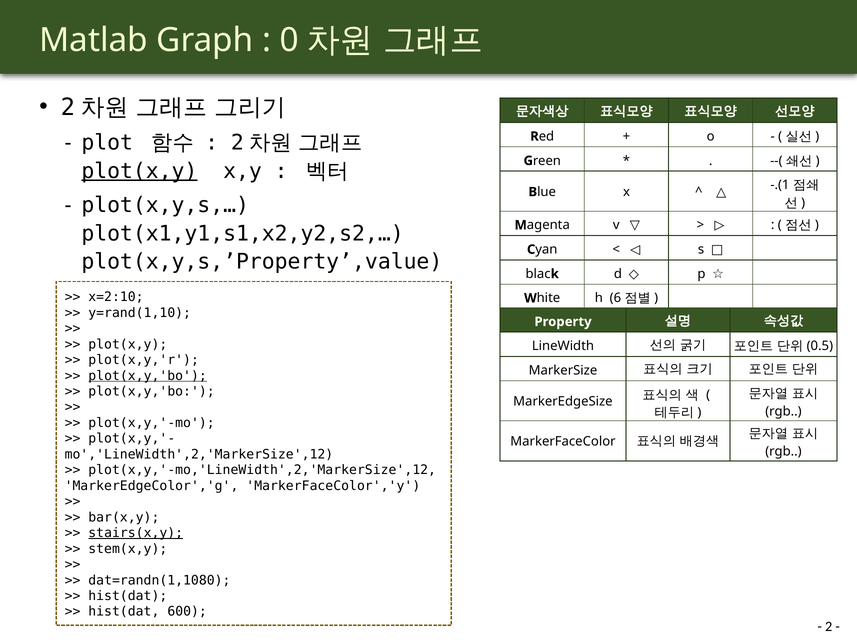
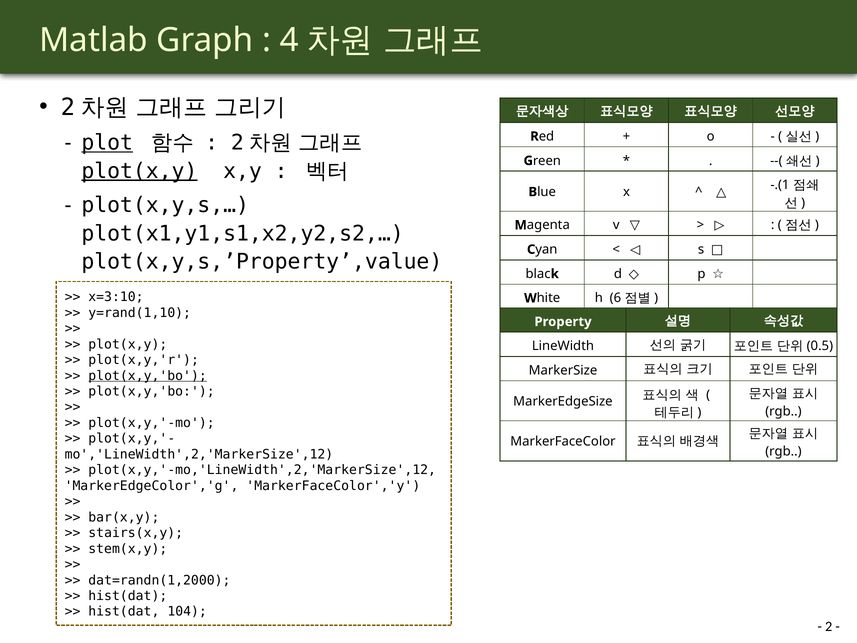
0: 0 -> 4 (289, 40)
plot underline: none -> present (107, 143)
x=2:10: x=2:10 -> x=3:10 (116, 297)
stairs(x,y underline: present -> none (136, 533)
dat=randn(1,1080: dat=randn(1,1080 -> dat=randn(1,2000 (159, 580)
600: 600 -> 104 (187, 611)
